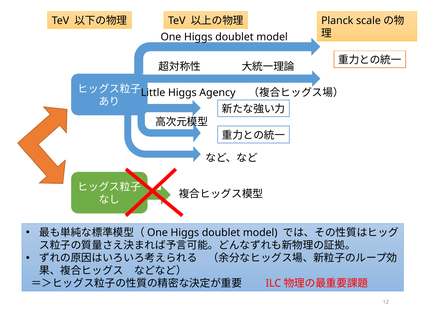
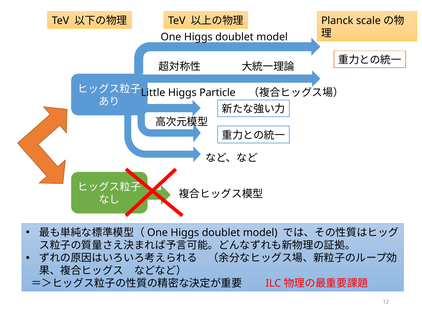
Agency: Agency -> Particle (217, 93)
